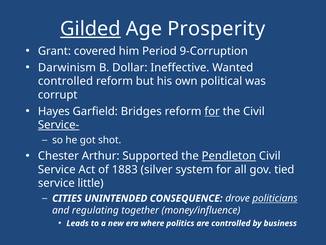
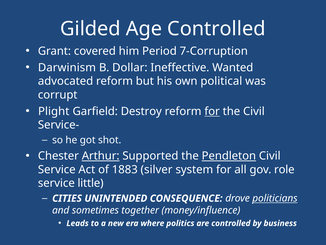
Gilded underline: present -> none (90, 29)
Age Prosperity: Prosperity -> Controlled (216, 29)
9-Corruption: 9-Corruption -> 7-Corruption (214, 51)
controlled: controlled -> advocated (66, 81)
Hayes: Hayes -> Plight (54, 111)
Bridges: Bridges -> Destroy (141, 111)
Service- underline: present -> none (59, 125)
Arthur underline: none -> present (101, 156)
tied: tied -> role (284, 169)
regulating: regulating -> sometimes (95, 210)
